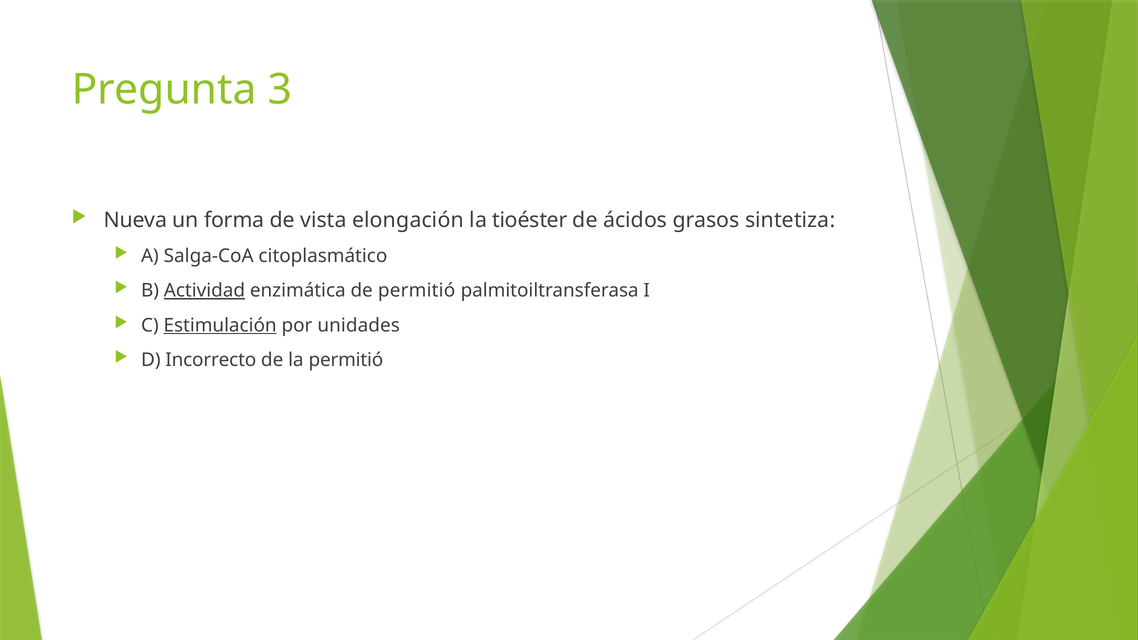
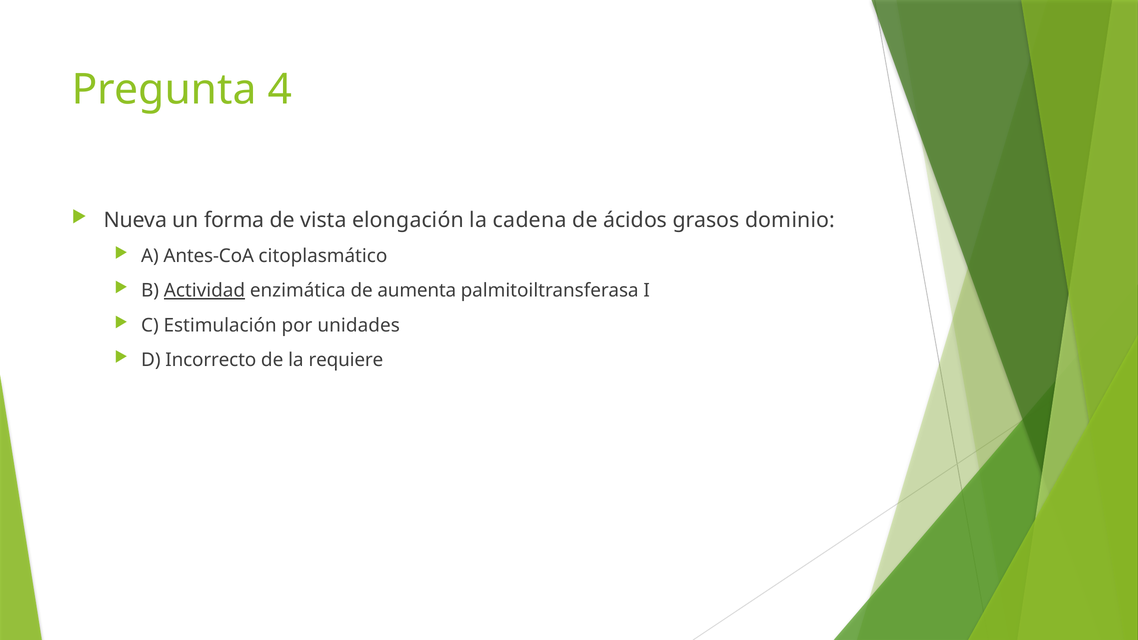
3: 3 -> 4 (280, 90)
tioéster: tioéster -> cadena (530, 220)
sintetiza: sintetiza -> dominio (790, 220)
Salga-CoA: Salga-CoA -> Antes-CoA (209, 256)
de permitió: permitió -> aumenta (417, 291)
Estimulación underline: present -> none (220, 325)
la permitió: permitió -> requiere (346, 360)
